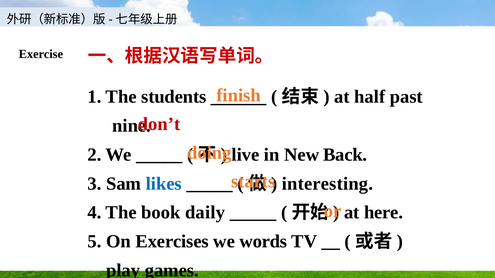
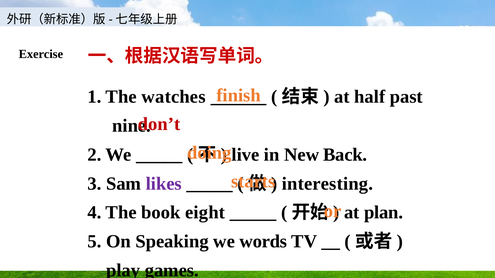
students: students -> watches (174, 97)
likes colour: blue -> purple (164, 184)
daily: daily -> eight (205, 213)
here: here -> plan (384, 213)
Exercises: Exercises -> Speaking (172, 242)
